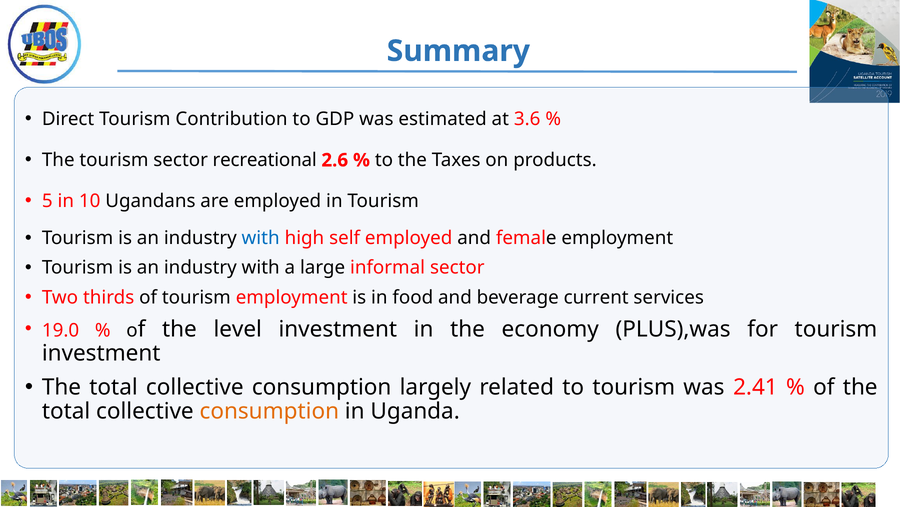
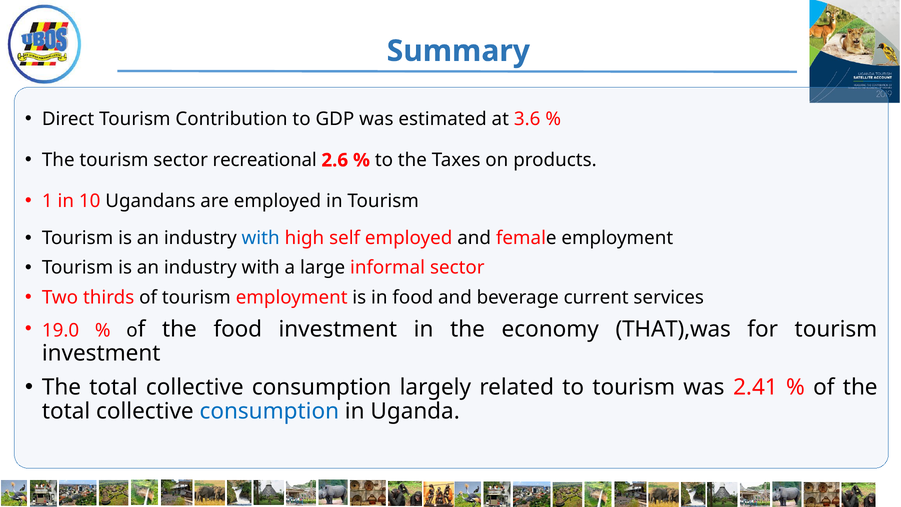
5: 5 -> 1 (47, 201)
the level: level -> food (238, 329)
PLUS),was: PLUS),was -> THAT),was (673, 329)
consumption colour: orange -> blue (269, 411)
